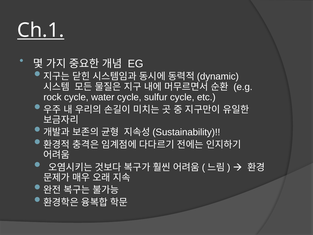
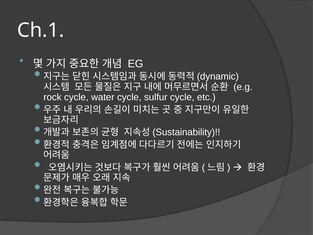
Ch.1 underline: present -> none (41, 30)
